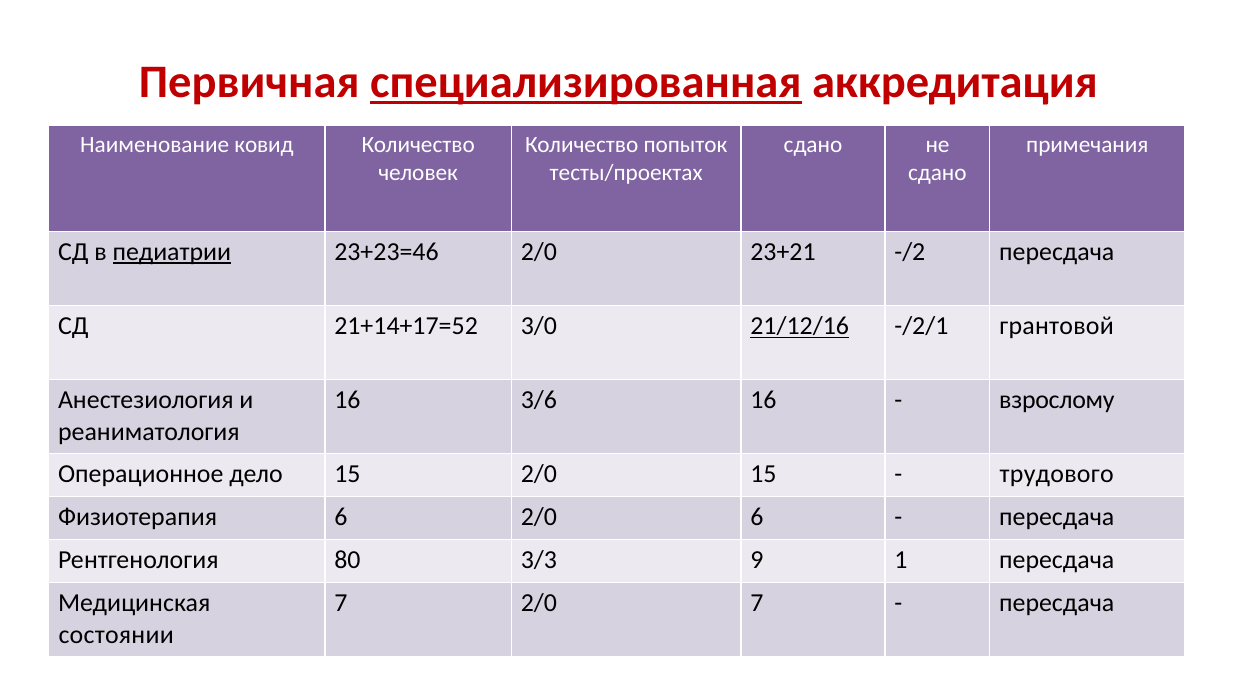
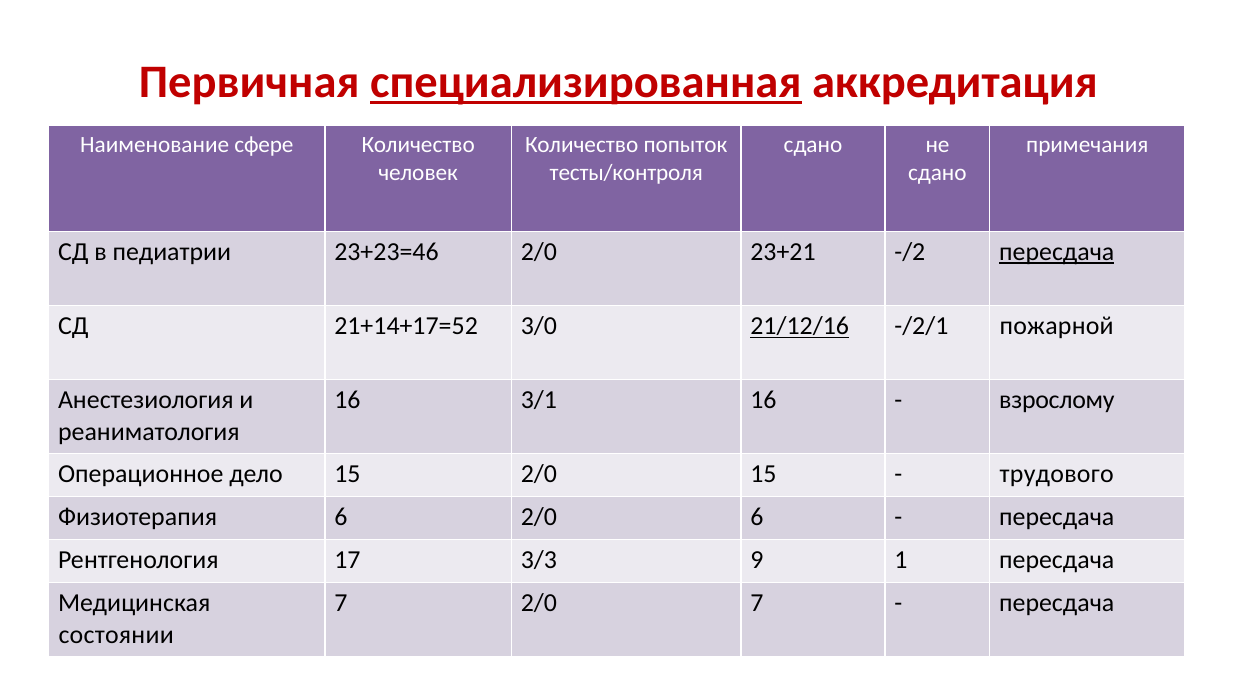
ковид: ковид -> сфере (264, 145)
тесты/проектах: тесты/проектах -> тесты/контроля (626, 173)
педиатрии underline: present -> none (172, 252)
пересдача underline: none -> present (1057, 252)
грантовой: грантовой -> пожарной (1057, 326)
3/6: 3/6 -> 3/1 (539, 400)
80: 80 -> 17 (347, 560)
